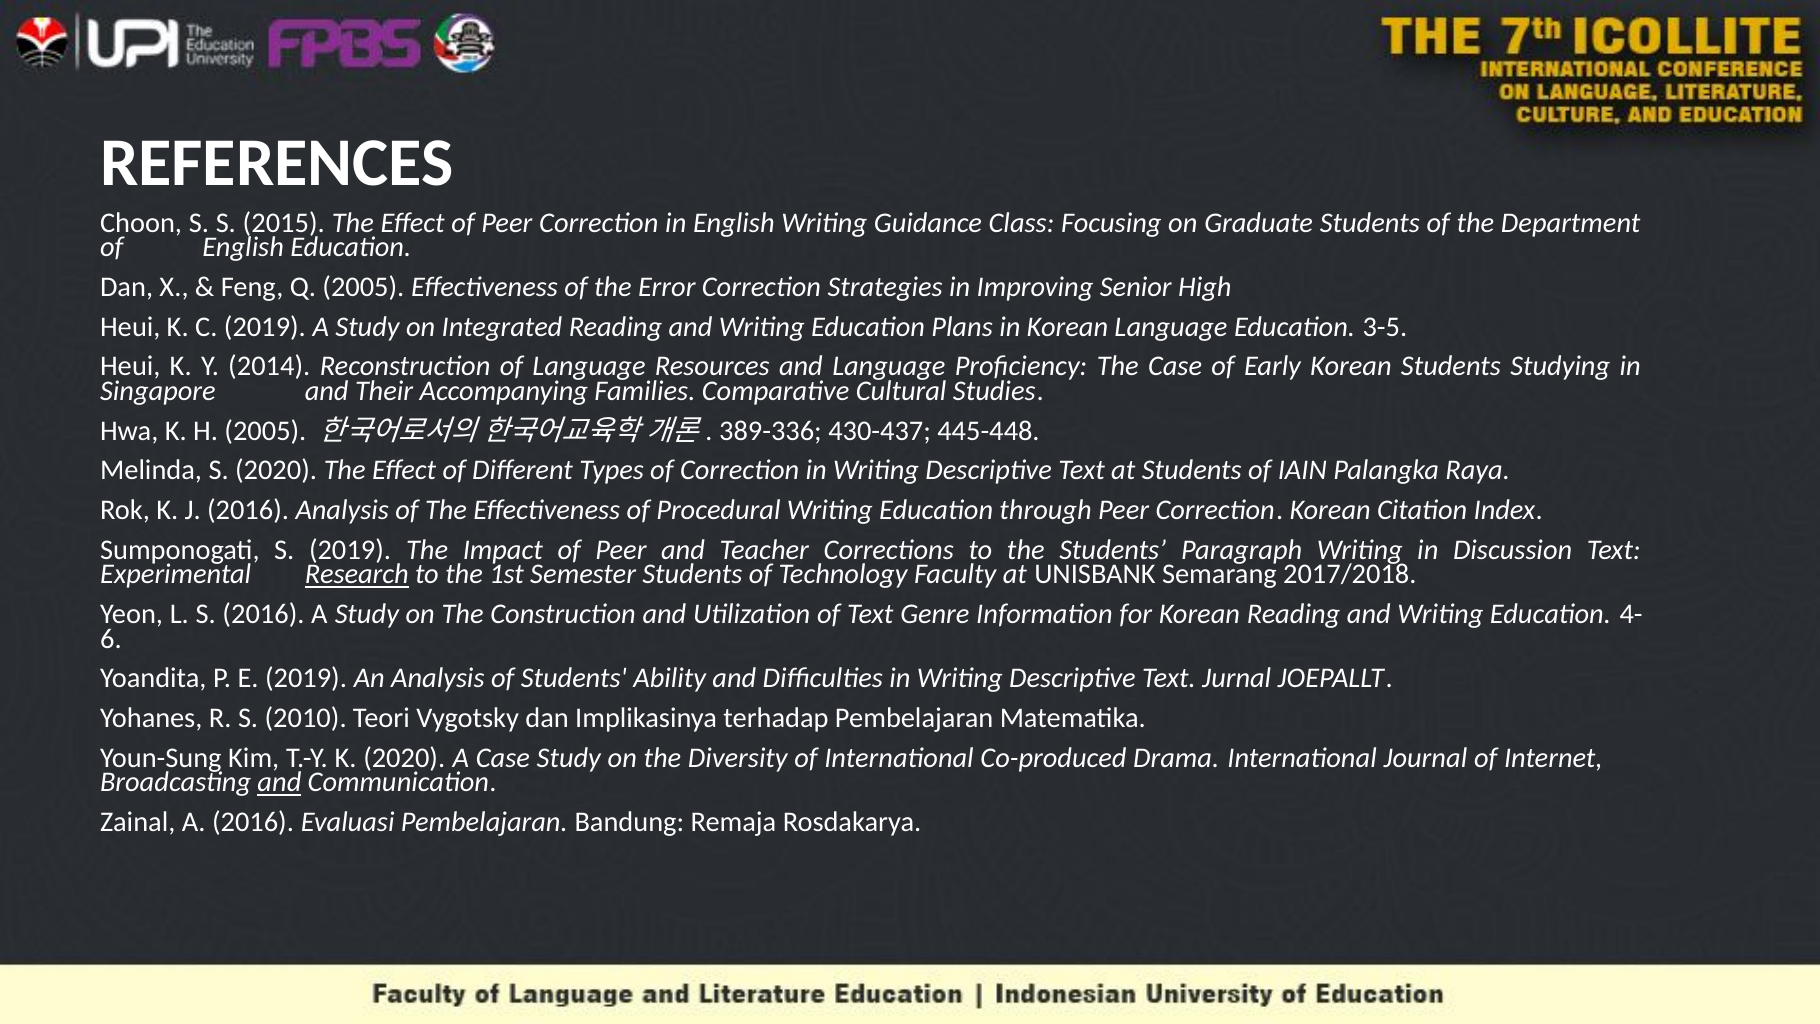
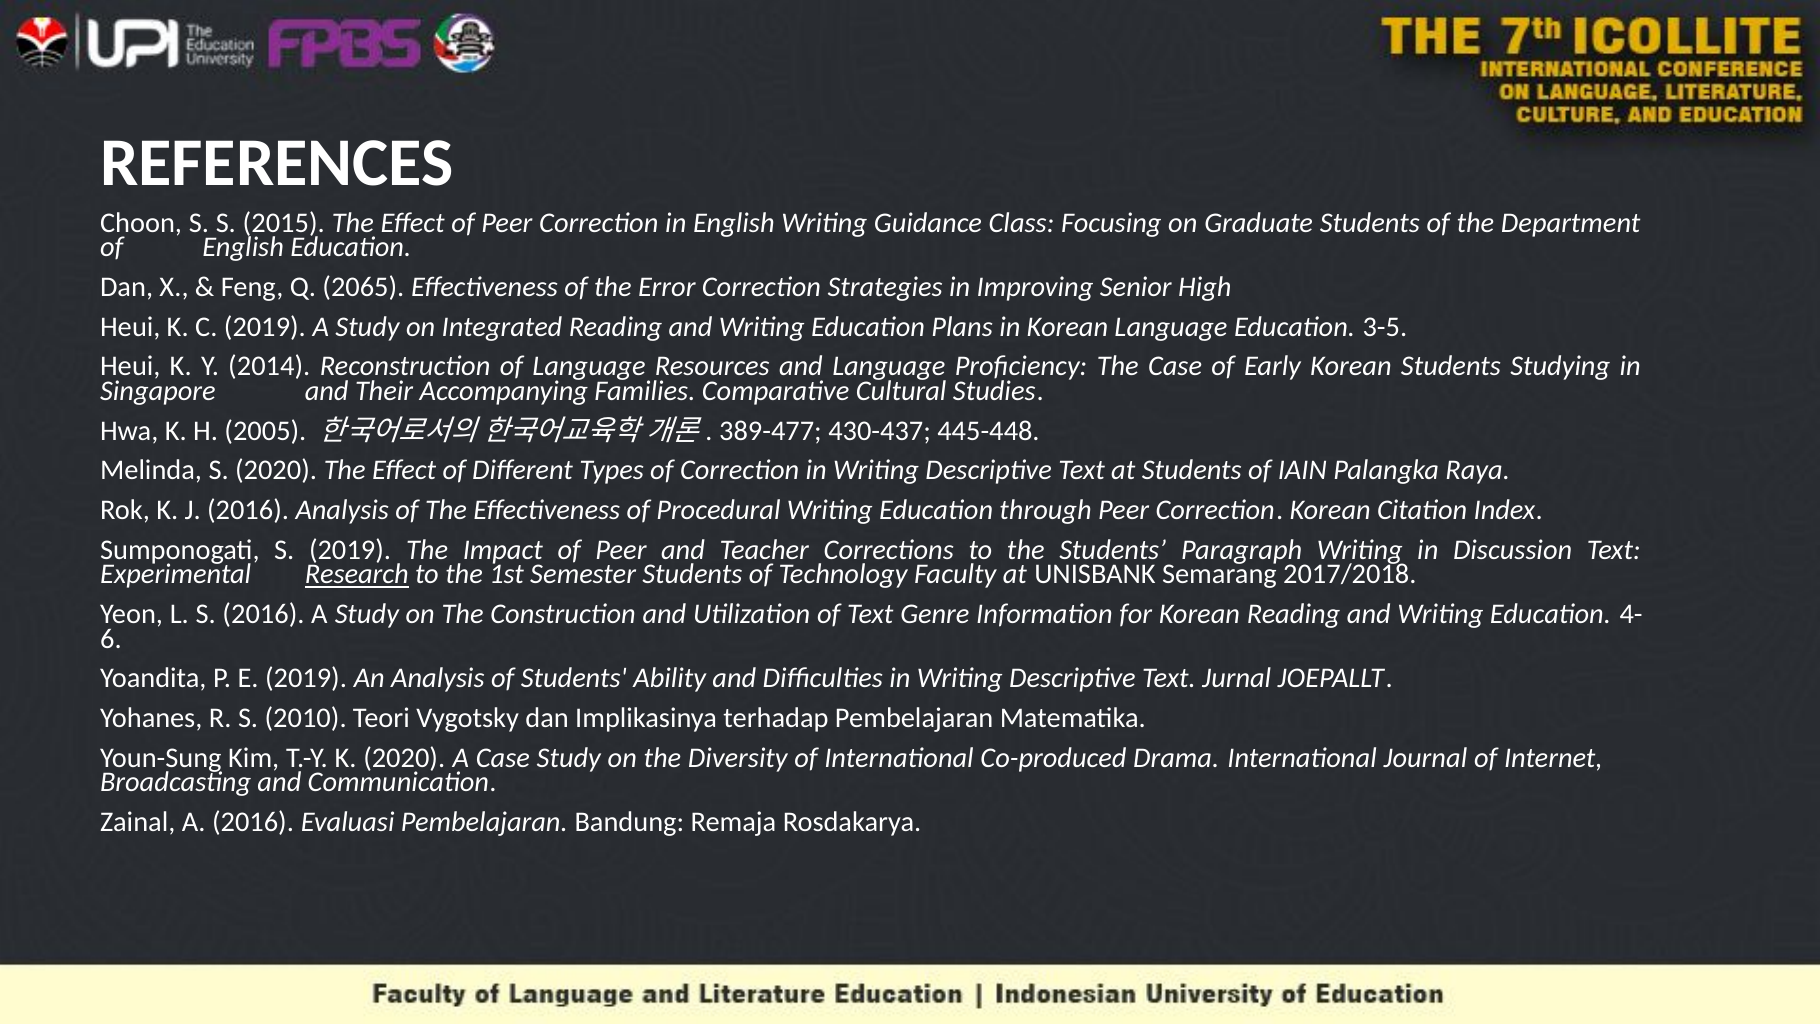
Q 2005: 2005 -> 2065 (363, 287)
389-336: 389-336 -> 389-477 (770, 431)
and underline: present -> none (279, 782)
